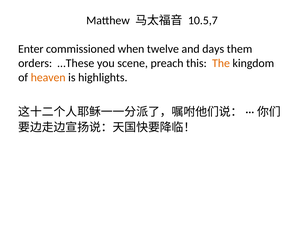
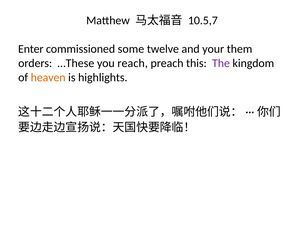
when: when -> some (131, 49)
days: days -> your (213, 49)
scene: scene -> reach (133, 63)
The colour: orange -> purple (221, 63)
